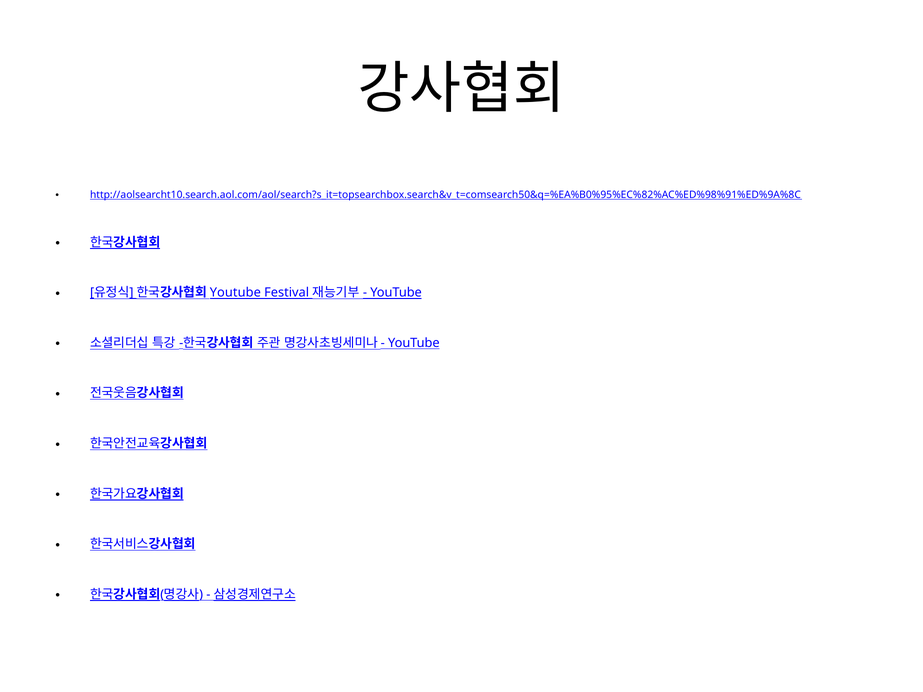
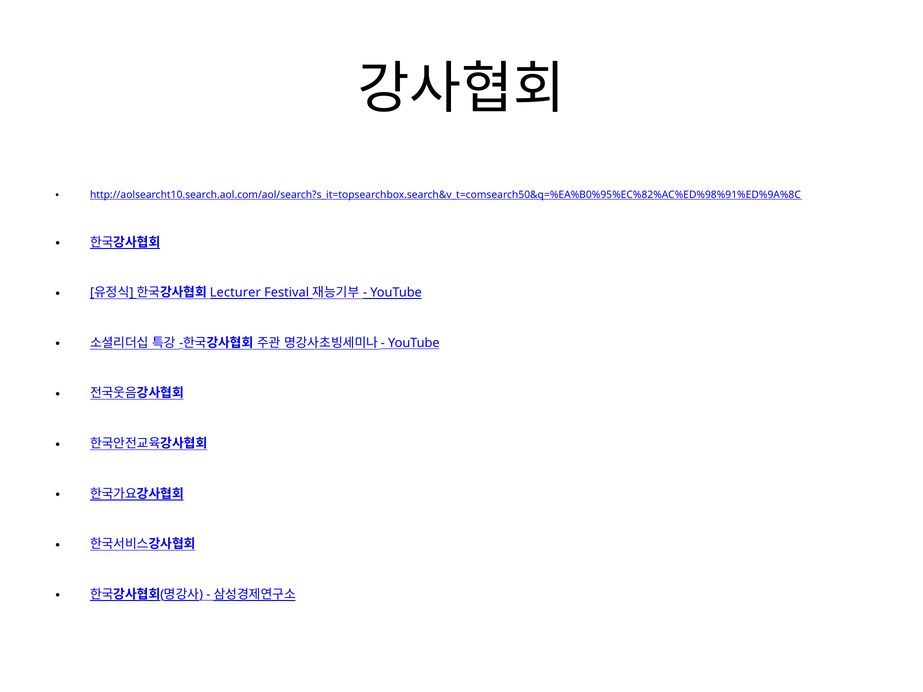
Youtube: Youtube -> Lecturer (235, 293)
